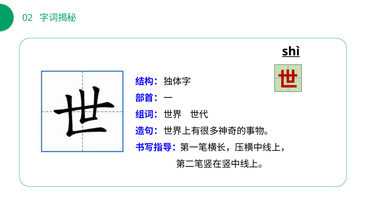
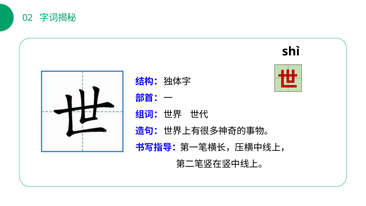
shì underline: present -> none (291, 51)
